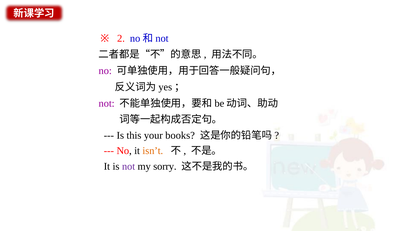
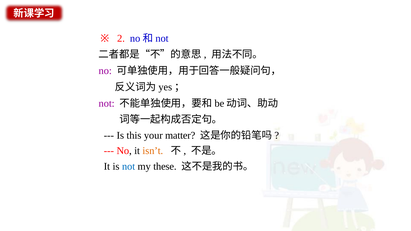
books: books -> matter (180, 135)
not colour: purple -> blue (129, 167)
sorry: sorry -> these (165, 167)
